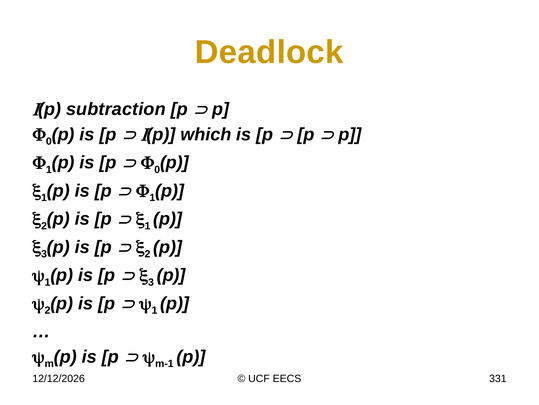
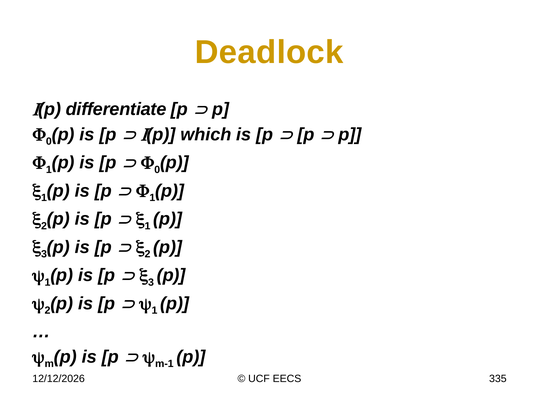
subtraction: subtraction -> differentiate (116, 109)
331: 331 -> 335 (498, 378)
